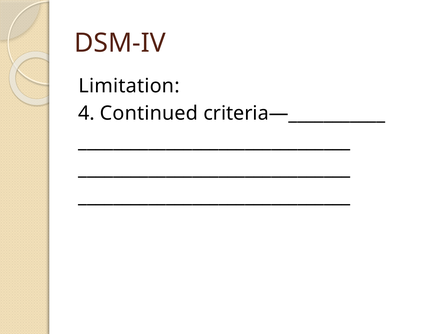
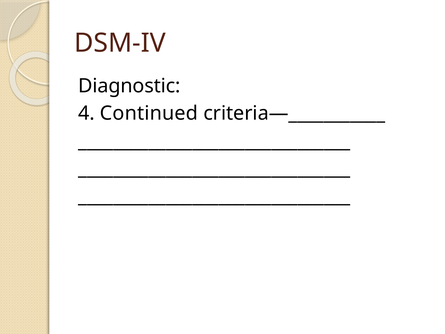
Limitation: Limitation -> Diagnostic (129, 86)
